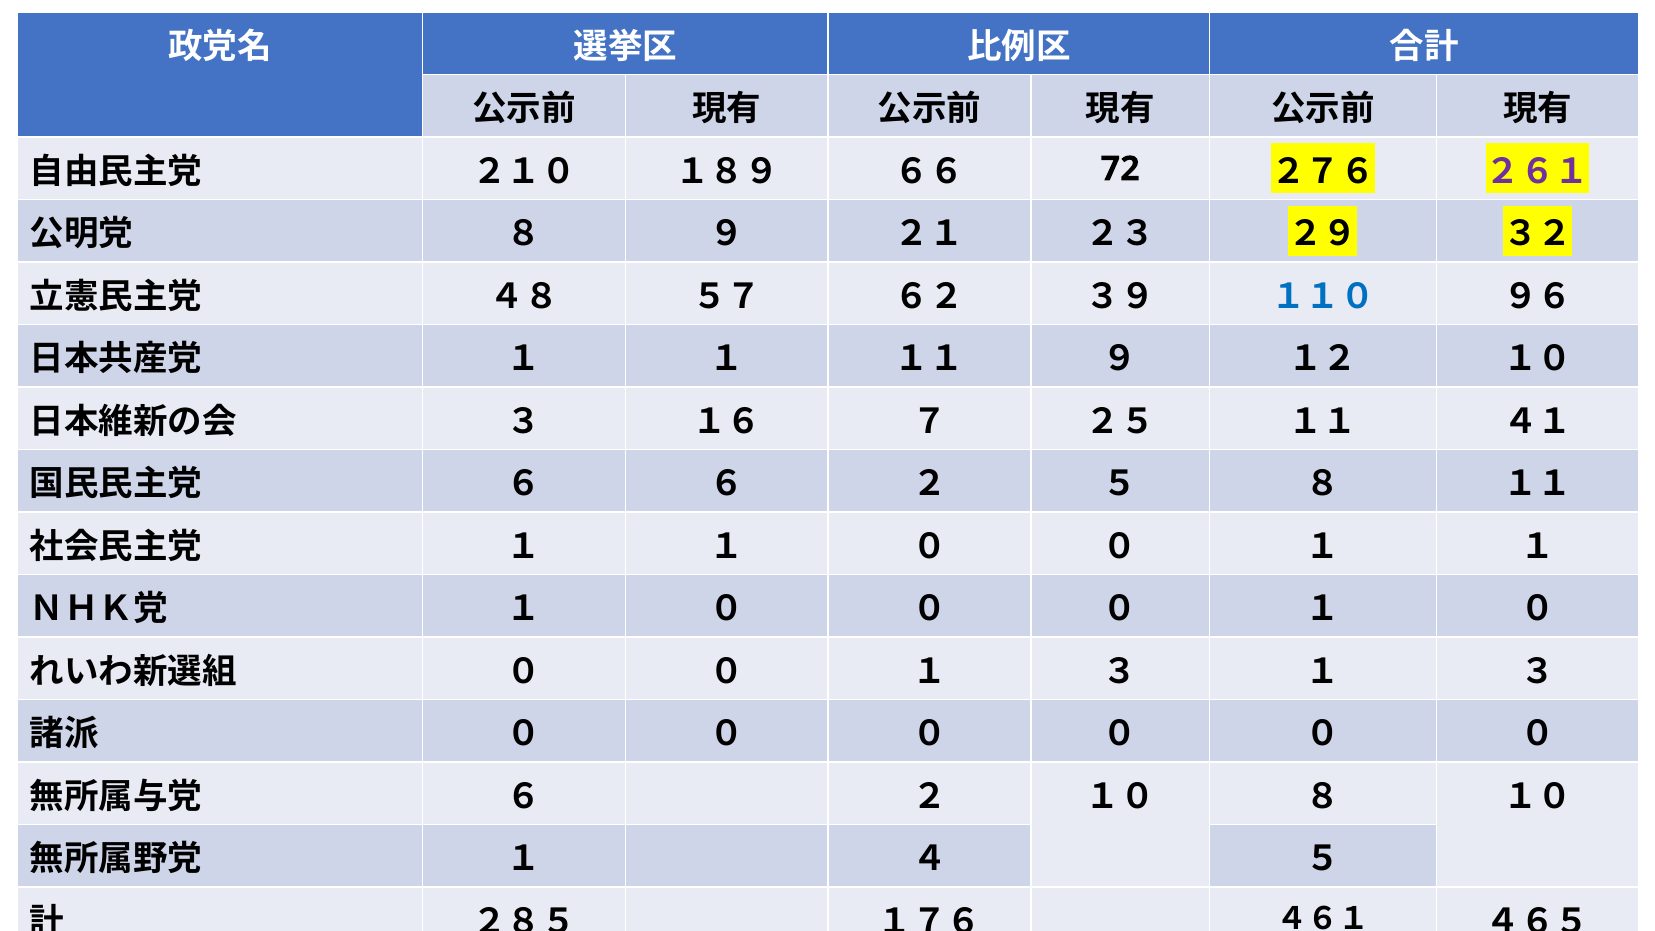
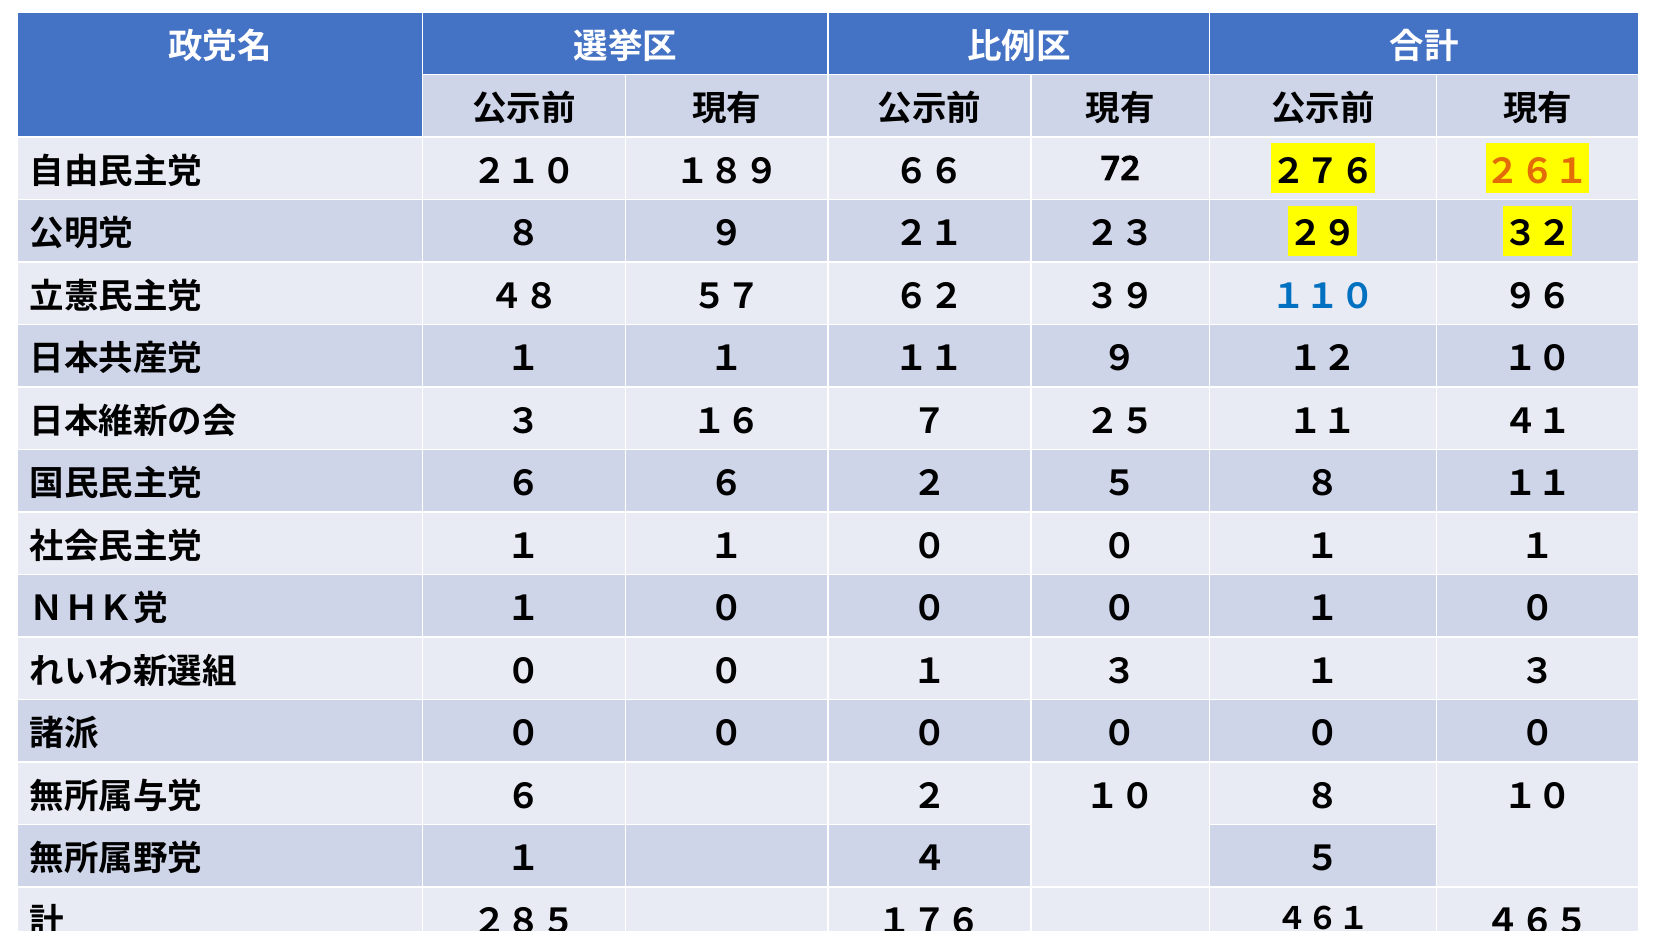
２６１ colour: purple -> orange (1538, 172)
